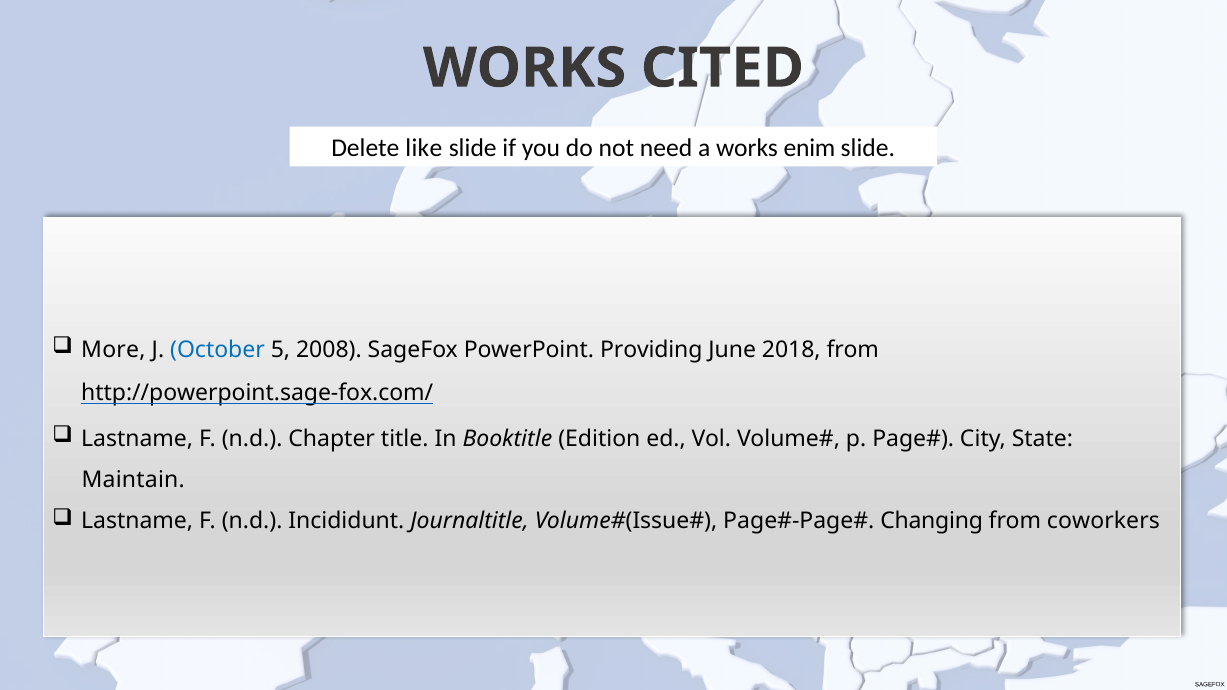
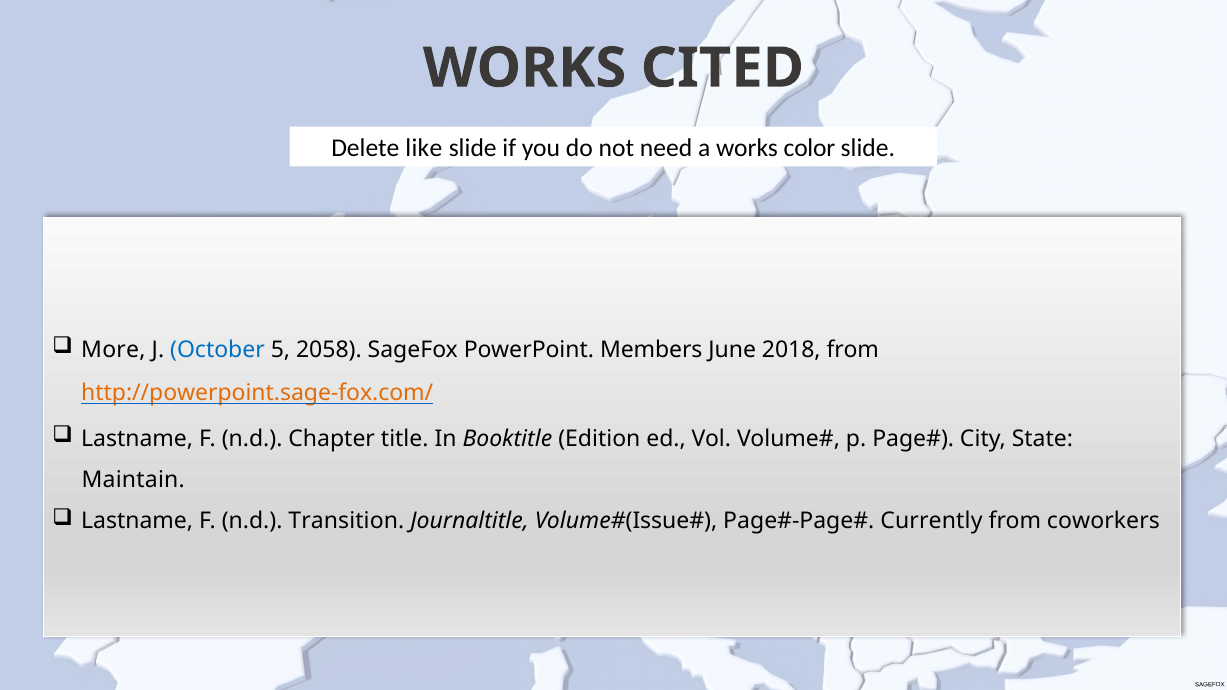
enim: enim -> color (809, 148)
2008: 2008 -> 2058 (329, 350)
Providing: Providing -> Members (651, 350)
http://powerpoint.sage-fox.com/ colour: black -> orange (257, 393)
Incididunt: Incididunt -> Transition (346, 521)
Changing: Changing -> Currently (931, 521)
